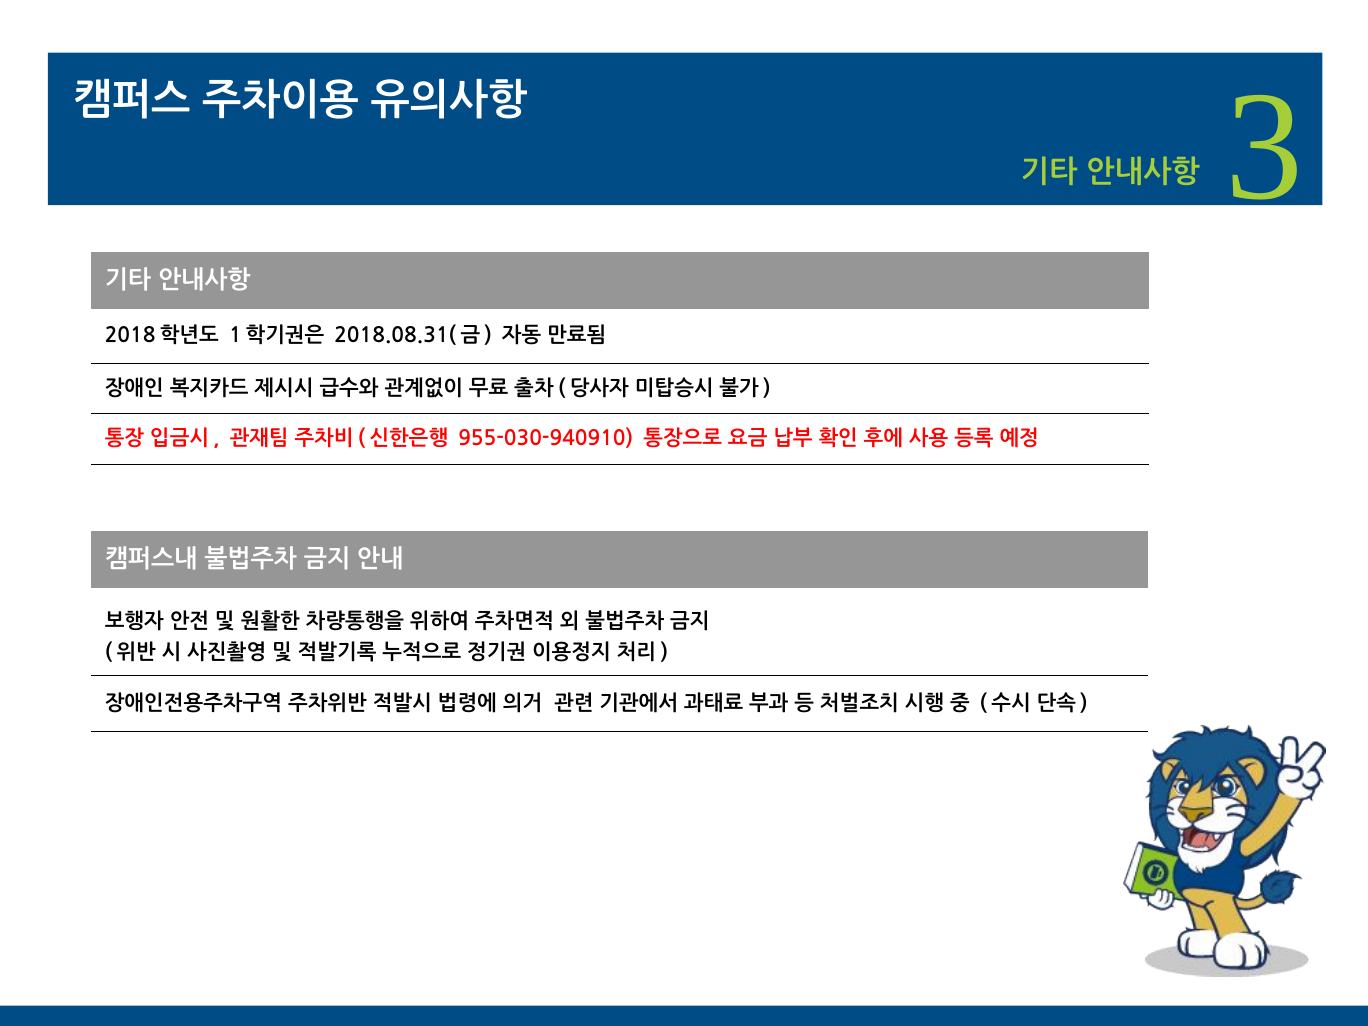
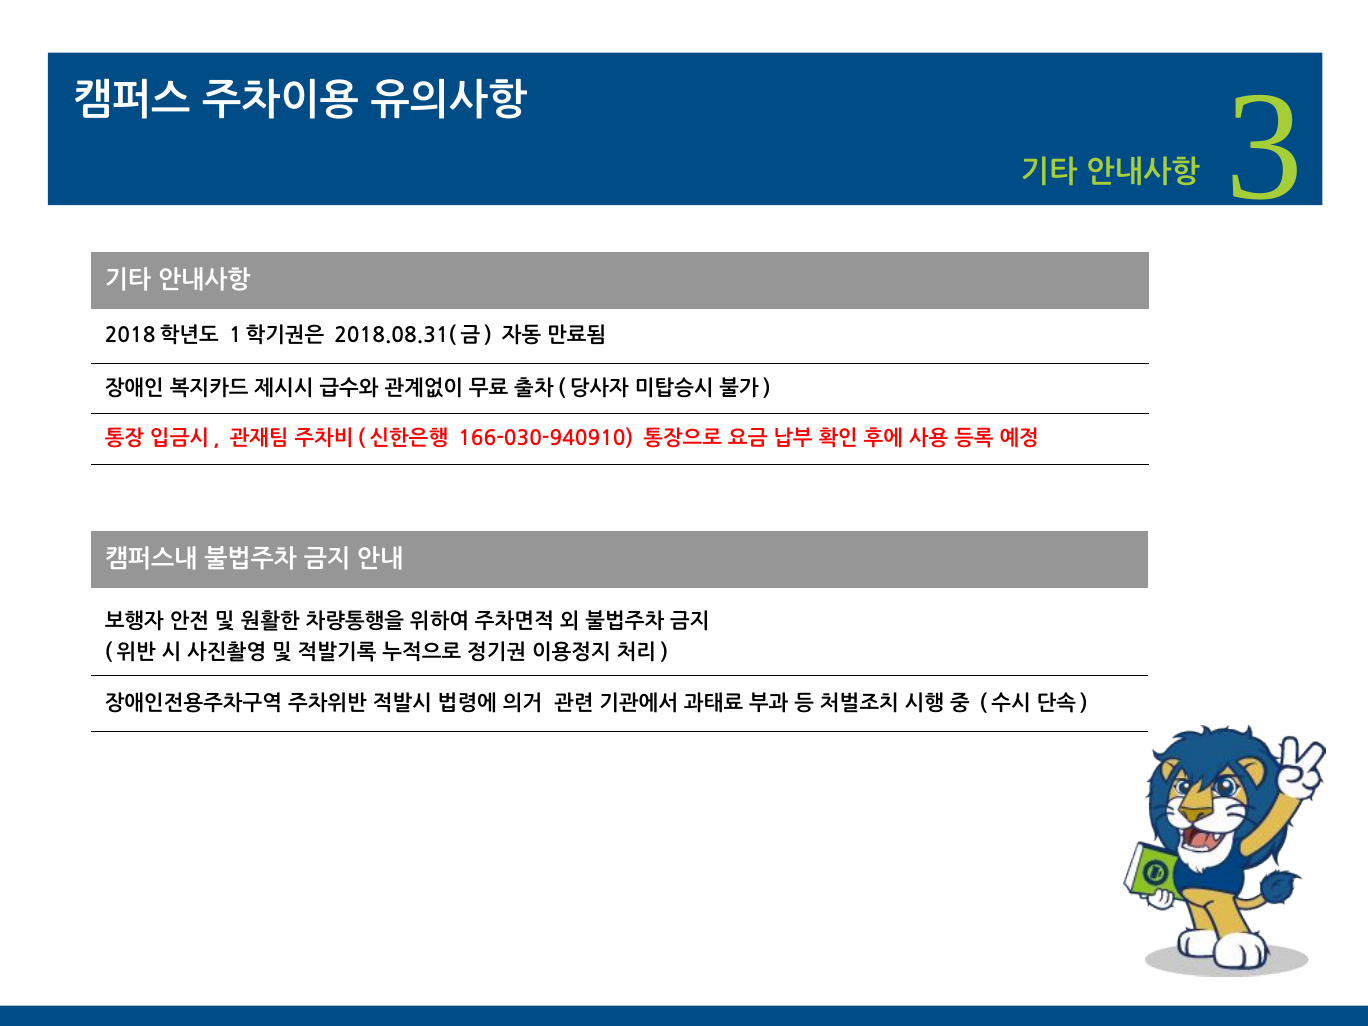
955-030-940910: 955-030-940910 -> 166-030-940910 (546, 439)
